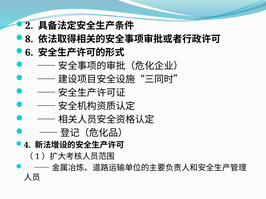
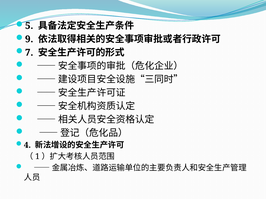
2: 2 -> 5 (29, 26)
8: 8 -> 9 (29, 39)
6: 6 -> 7 (29, 53)
